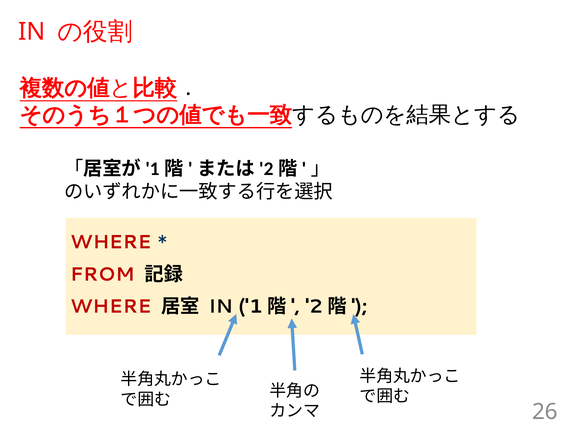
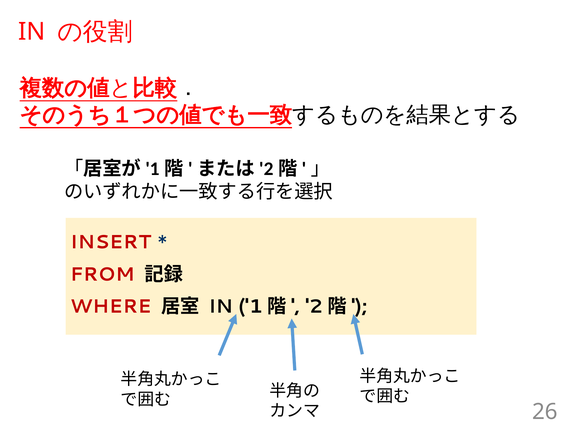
WHERE: WHERE -> INSERT (111, 242)
